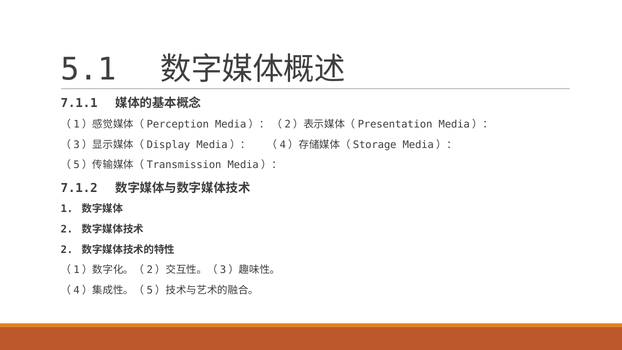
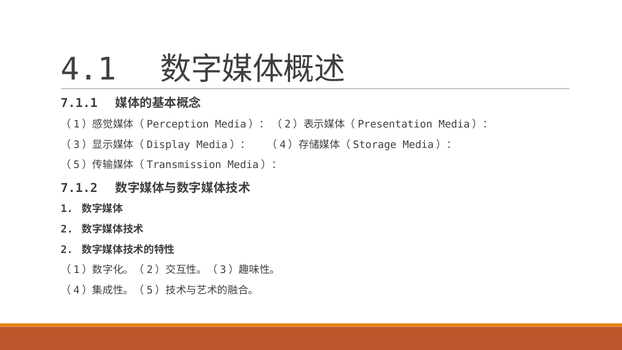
5.1: 5.1 -> 4.1 (88, 70)
